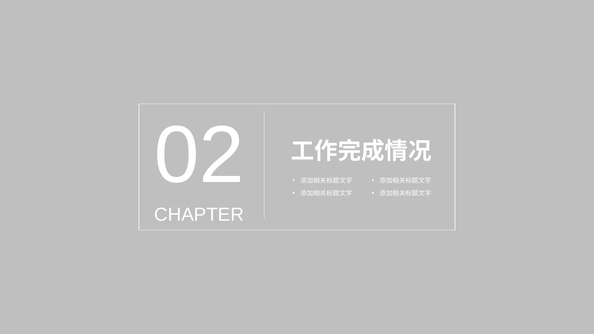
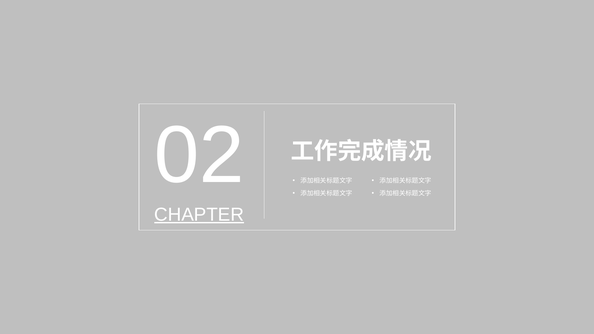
CHAPTER underline: none -> present (199, 215)
